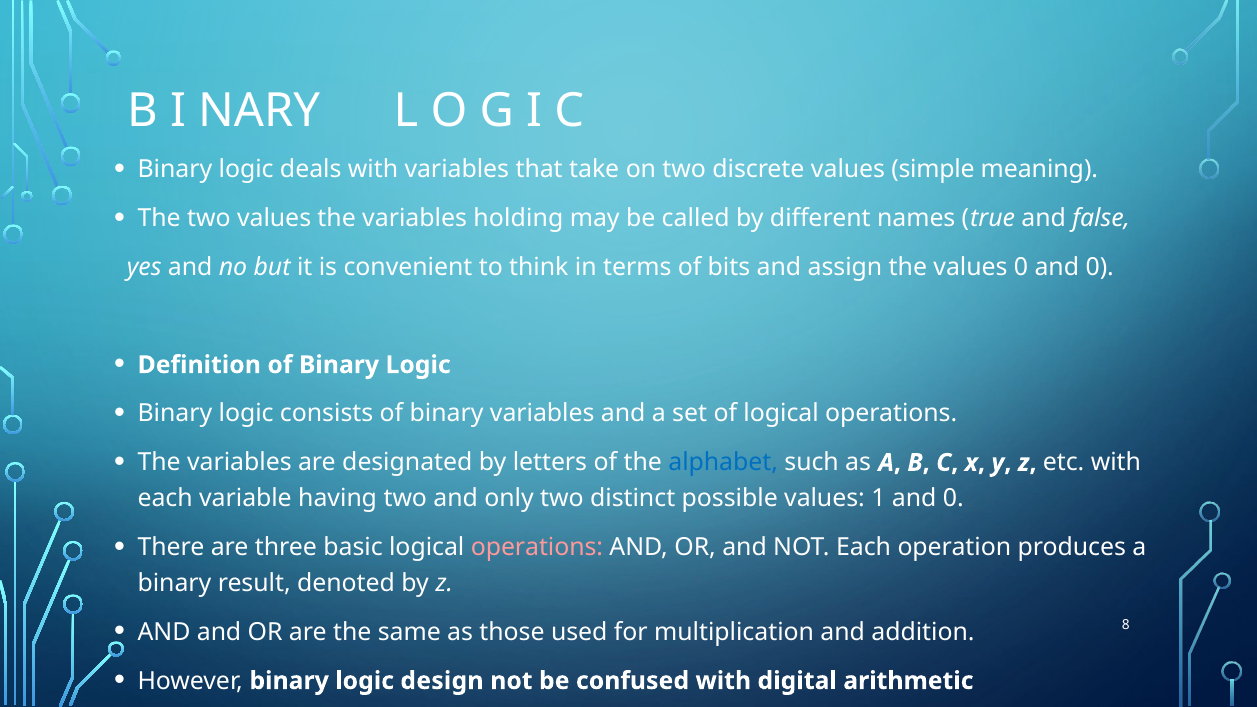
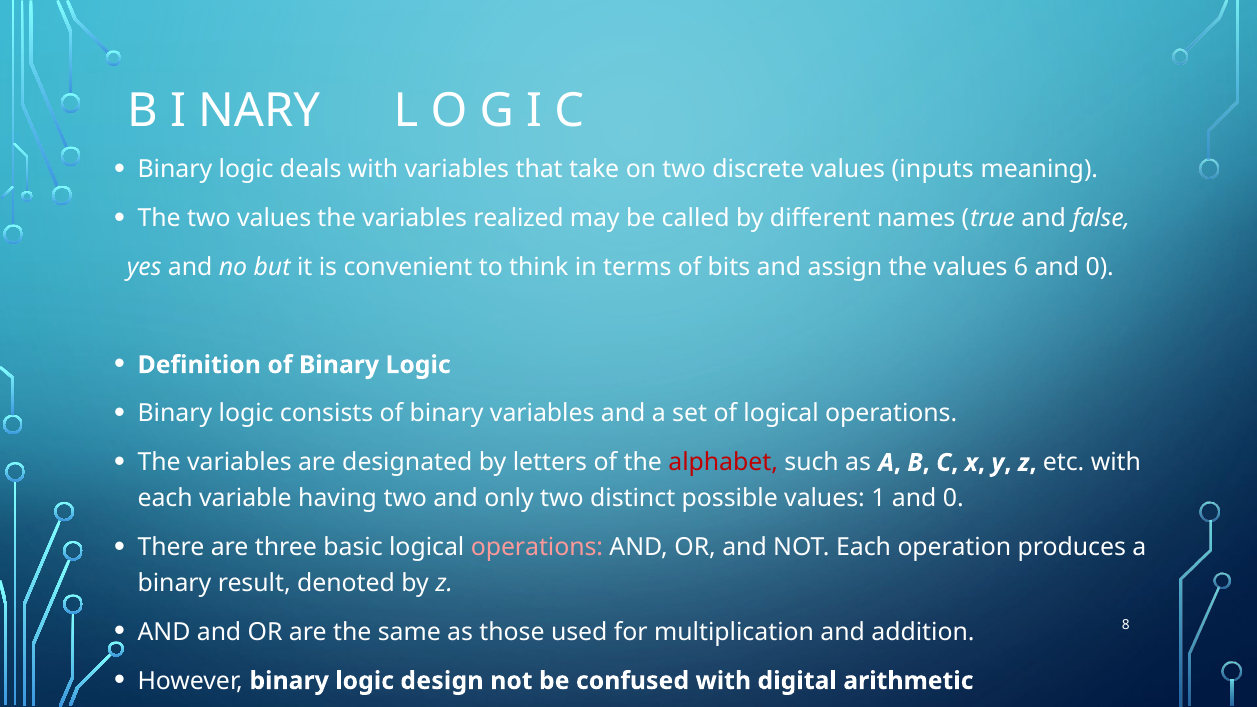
simple: simple -> inputs (933, 169)
holding: holding -> realized (519, 218)
values 0: 0 -> 6 (1021, 267)
alphabet colour: blue -> red (723, 463)
